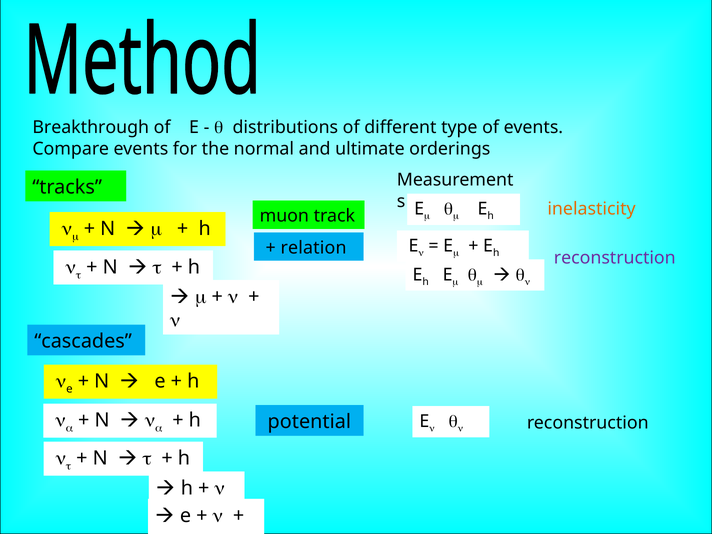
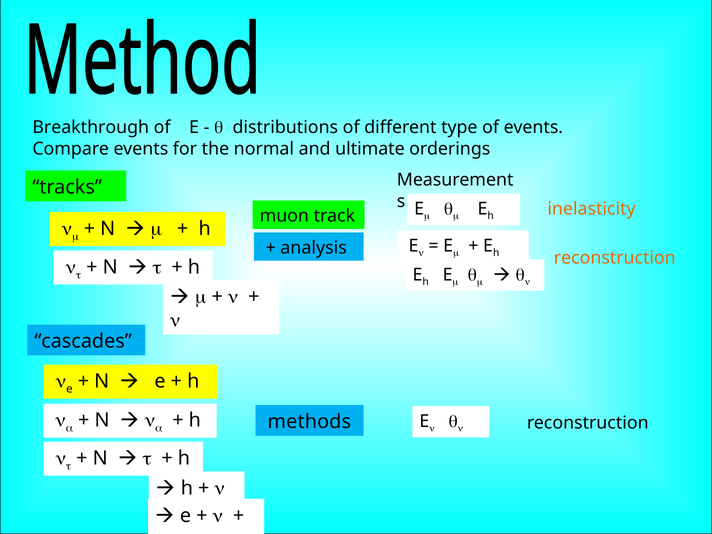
relation: relation -> analysis (314, 248)
reconstruction colour: purple -> orange (615, 258)
potential: potential -> methods (309, 422)
